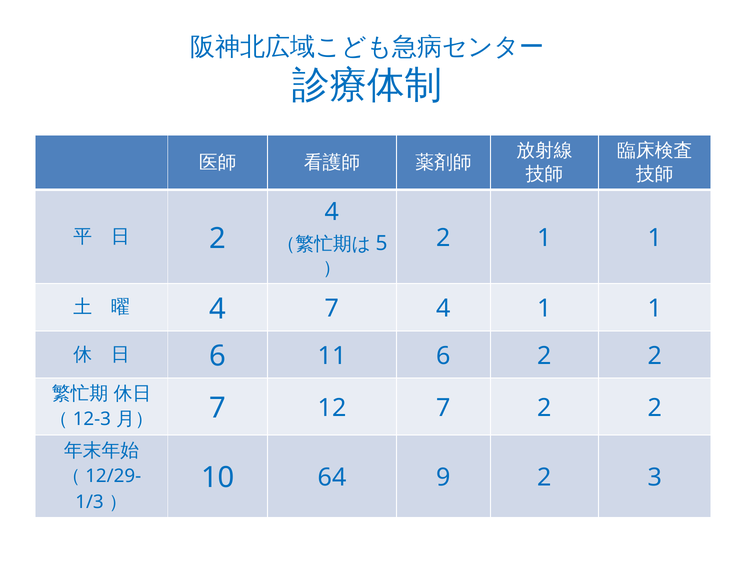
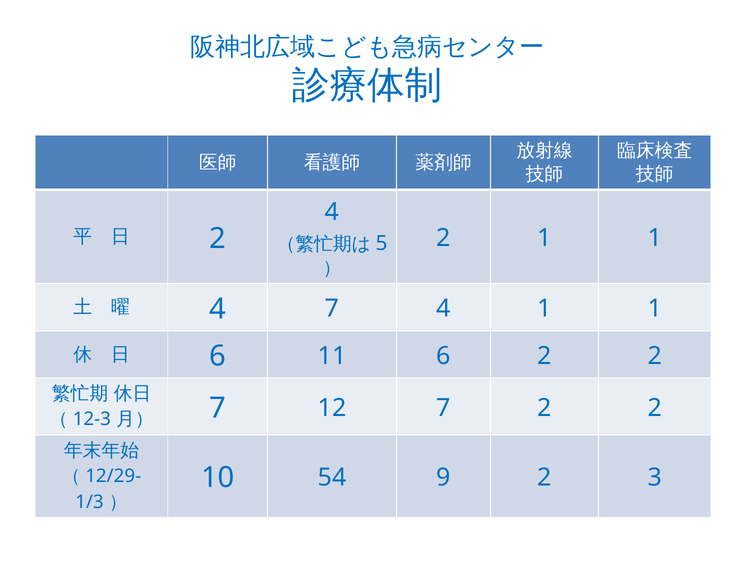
64: 64 -> 54 (332, 478)
